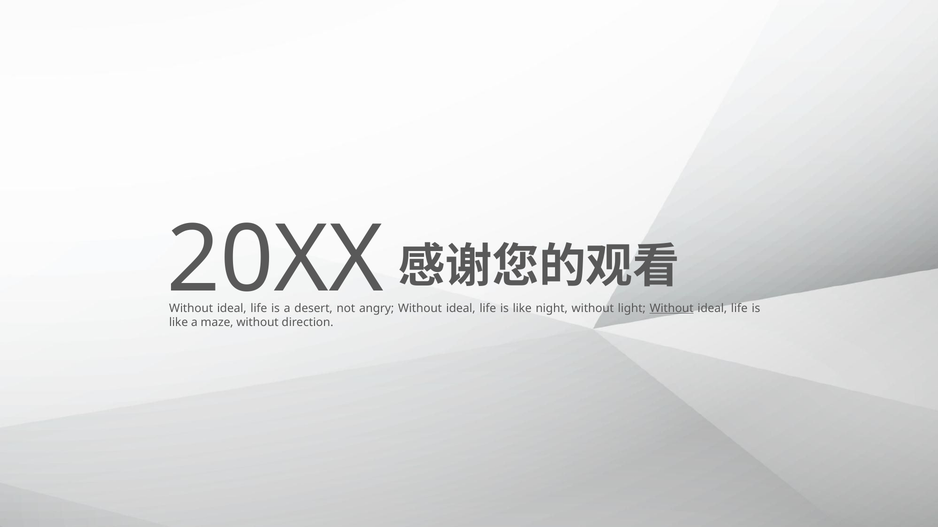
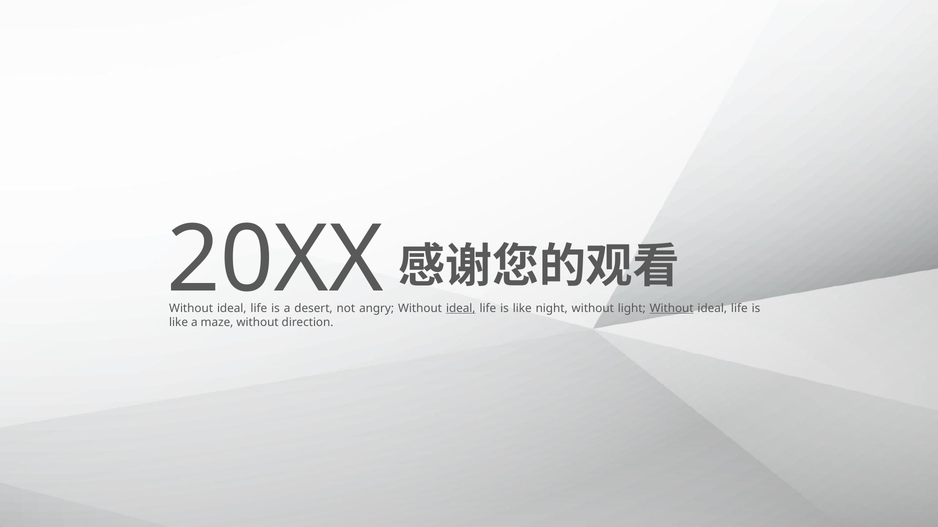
ideal underline: none -> present (461, 309)
